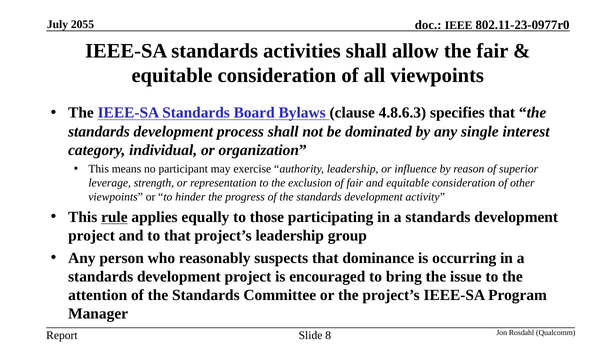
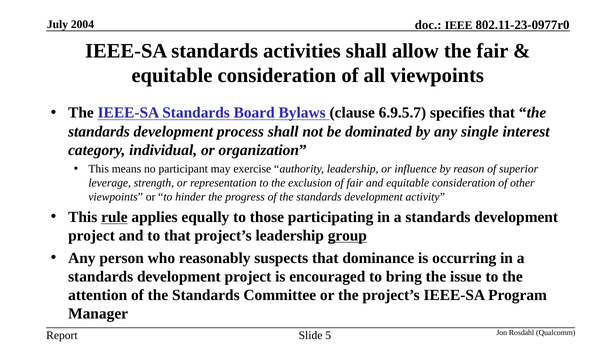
2055: 2055 -> 2004 (82, 24)
4.8.6.3: 4.8.6.3 -> 6.9.5.7 (402, 113)
group underline: none -> present (347, 235)
8: 8 -> 5 (328, 335)
